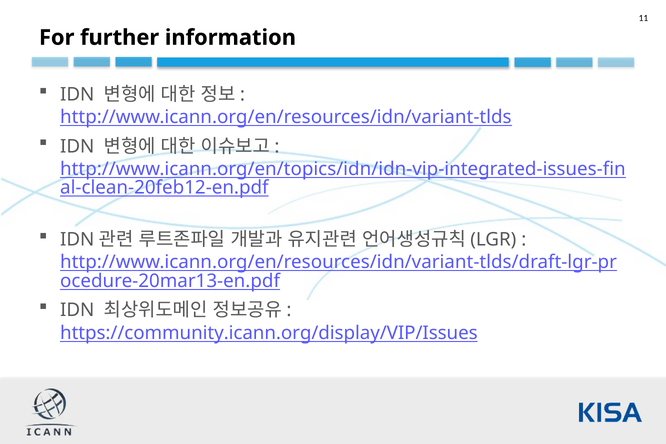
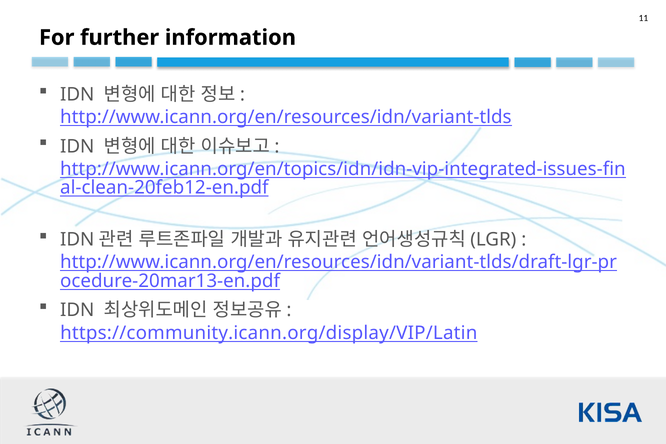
https://community.icann.org/display/VIP/Issues: https://community.icann.org/display/VIP/Issues -> https://community.icann.org/display/VIP/Latin (269, 333)
